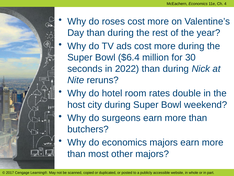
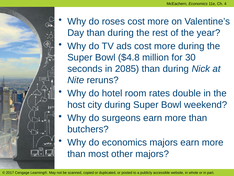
$6.4: $6.4 -> $4.8 (129, 57)
2022: 2022 -> 2085 (127, 69)
